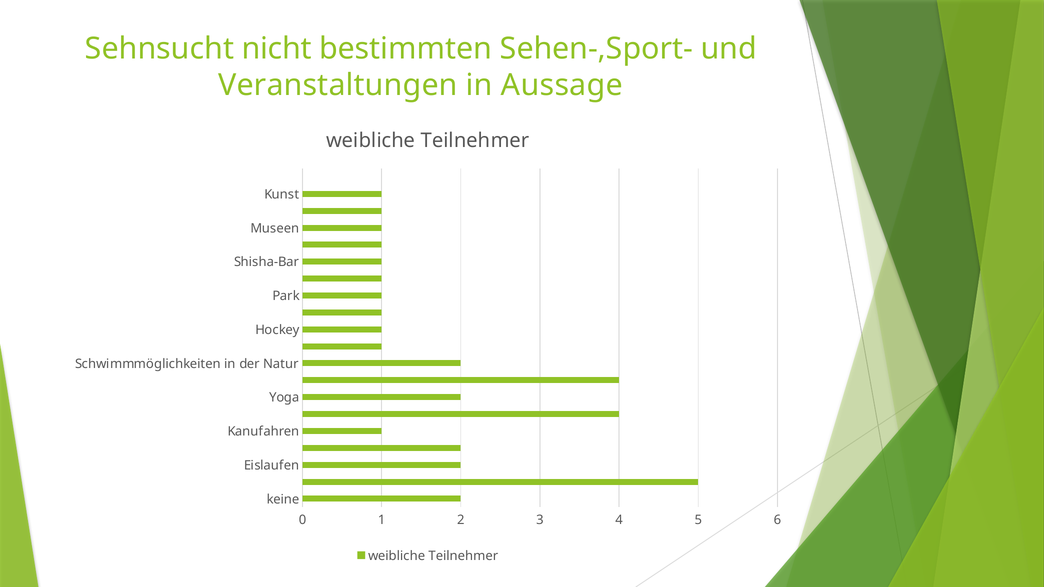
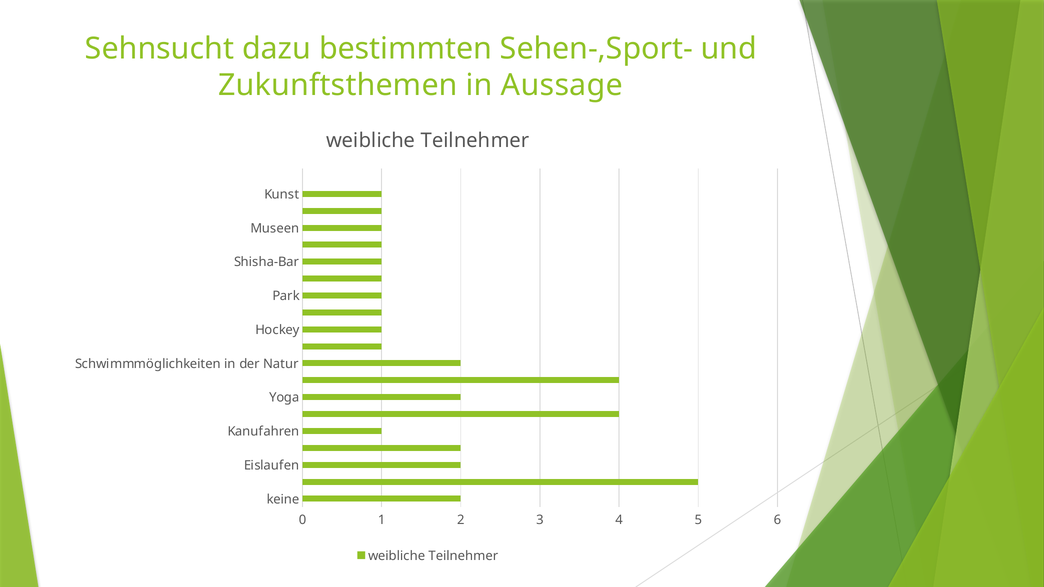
nicht: nicht -> dazu (277, 49)
Veranstaltungen: Veranstaltungen -> Zukunftsthemen (338, 85)
